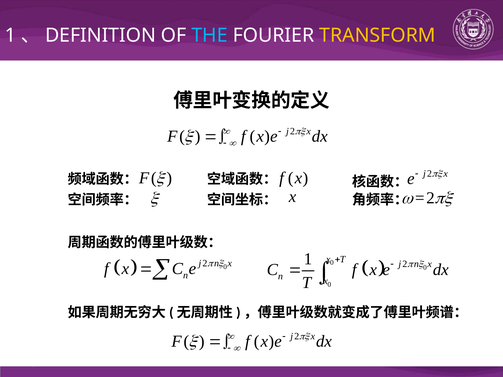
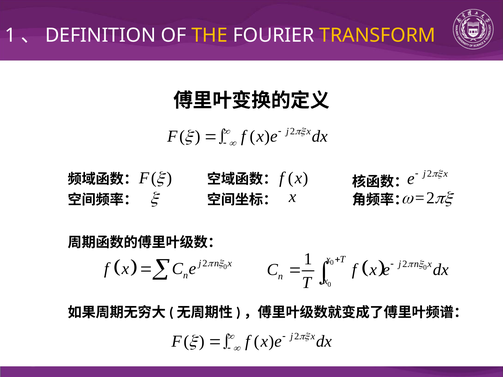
THE colour: light blue -> yellow (210, 35)
